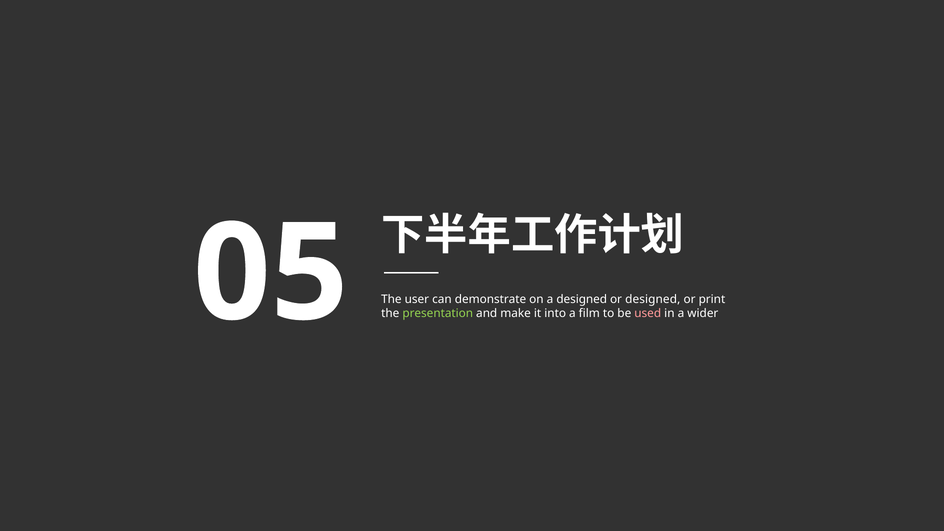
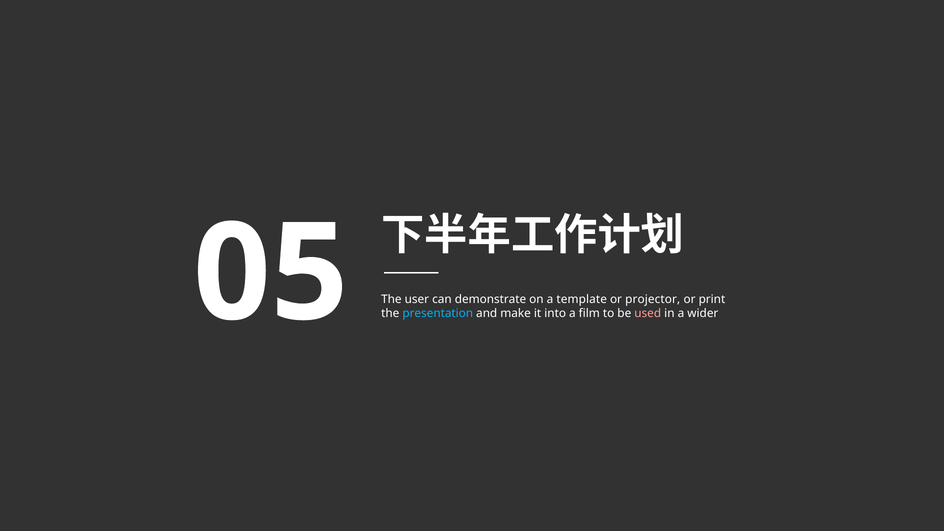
a designed: designed -> template (582, 299)
or designed: designed -> projector (653, 299)
presentation colour: light green -> light blue (438, 313)
